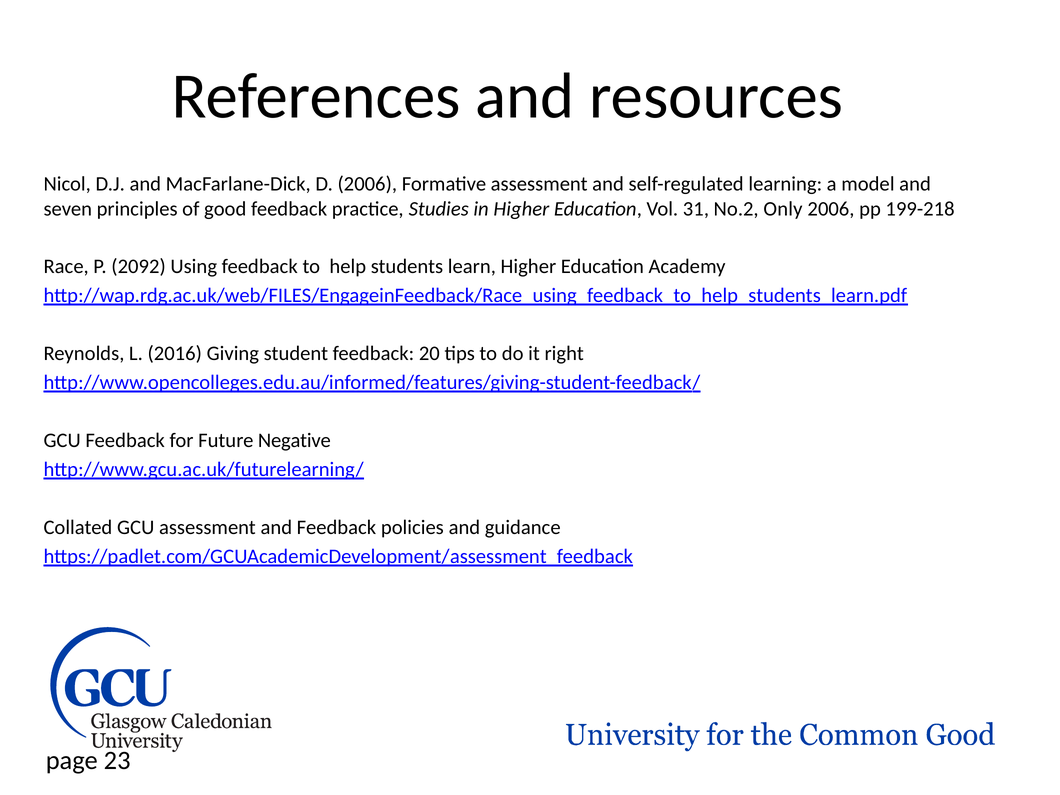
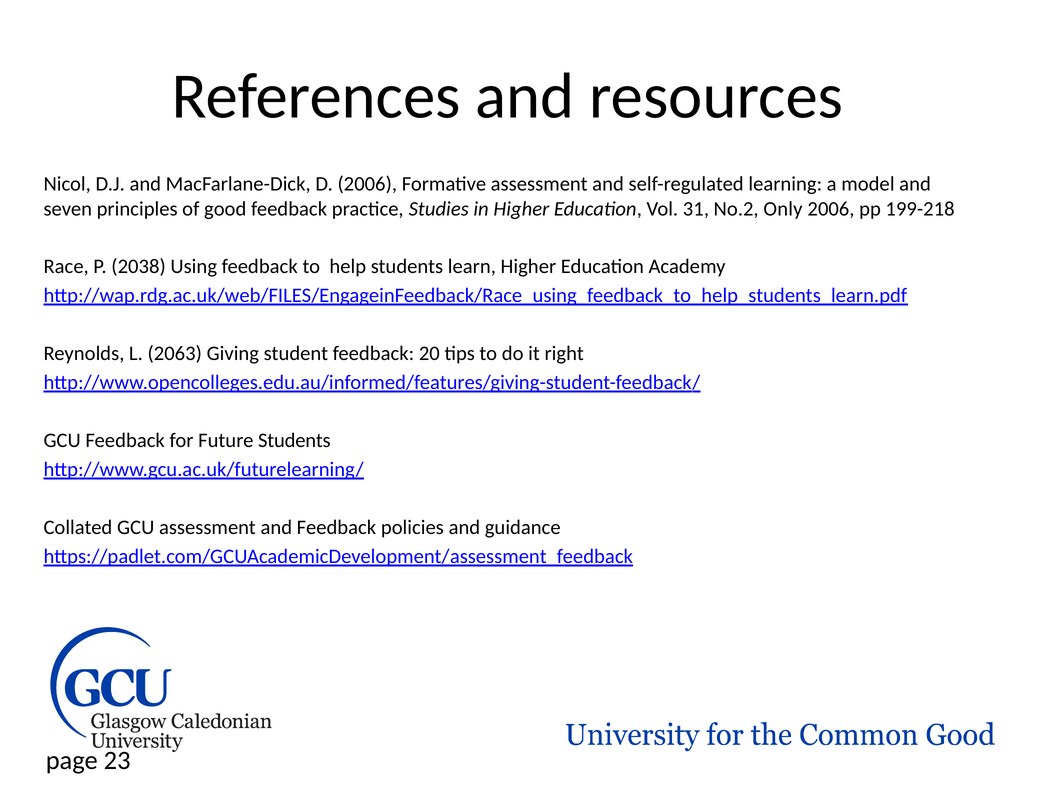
2092: 2092 -> 2038 (139, 267)
2016: 2016 -> 2063 (175, 354)
Future Negative: Negative -> Students (294, 441)
